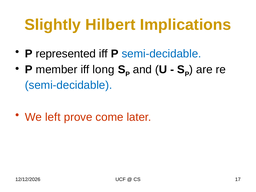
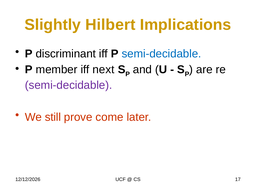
represented: represented -> discriminant (66, 54)
long: long -> next (103, 70)
semi-decidable colour: blue -> purple (69, 85)
left: left -> still (53, 117)
